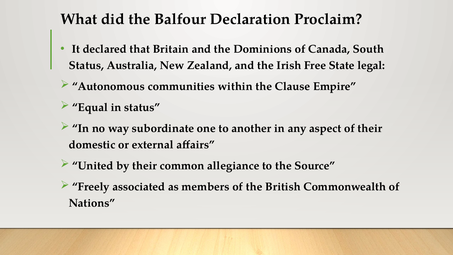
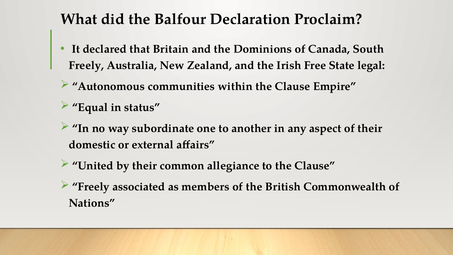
Status: Status -> Freely (86, 65)
to the Source: Source -> Clause (315, 166)
